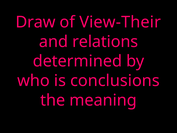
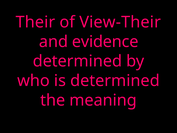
Draw: Draw -> Their (35, 22)
relations: relations -> evidence (105, 42)
is conclusions: conclusions -> determined (115, 81)
